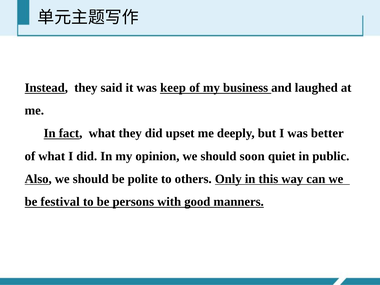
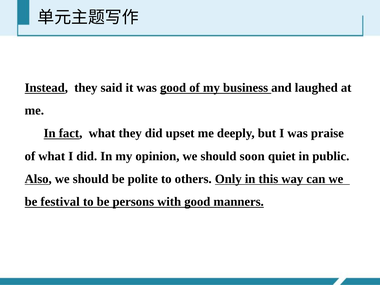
was keep: keep -> good (173, 88)
better: better -> praise (327, 133)
